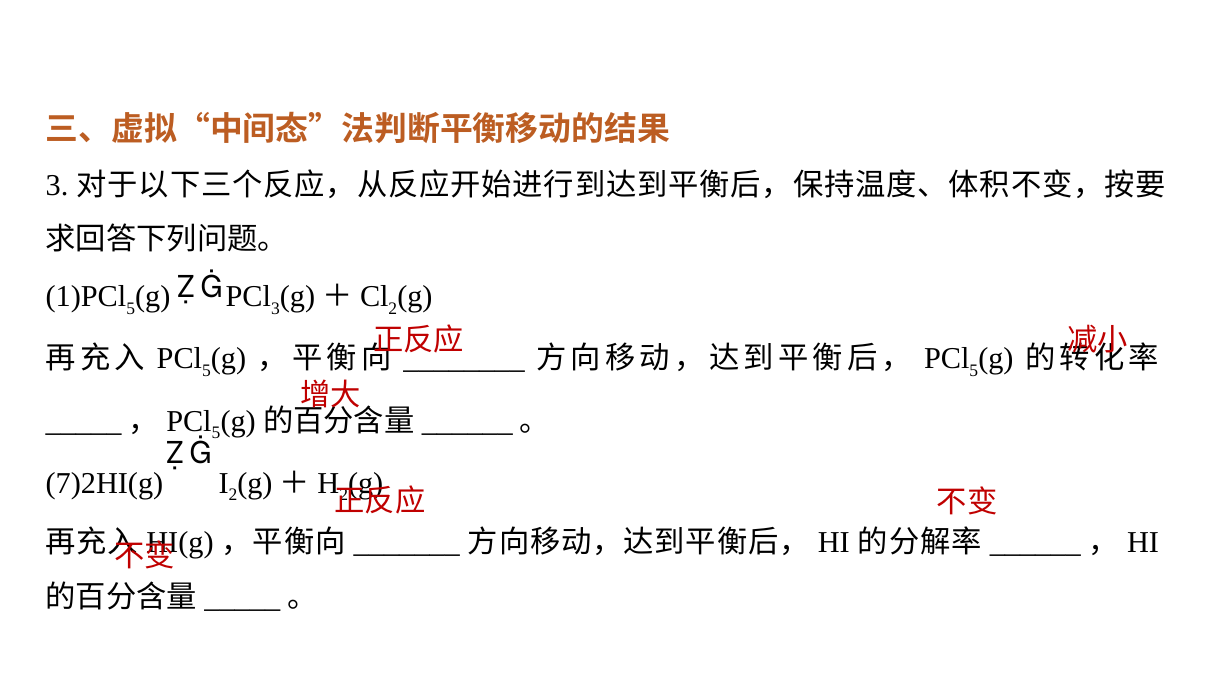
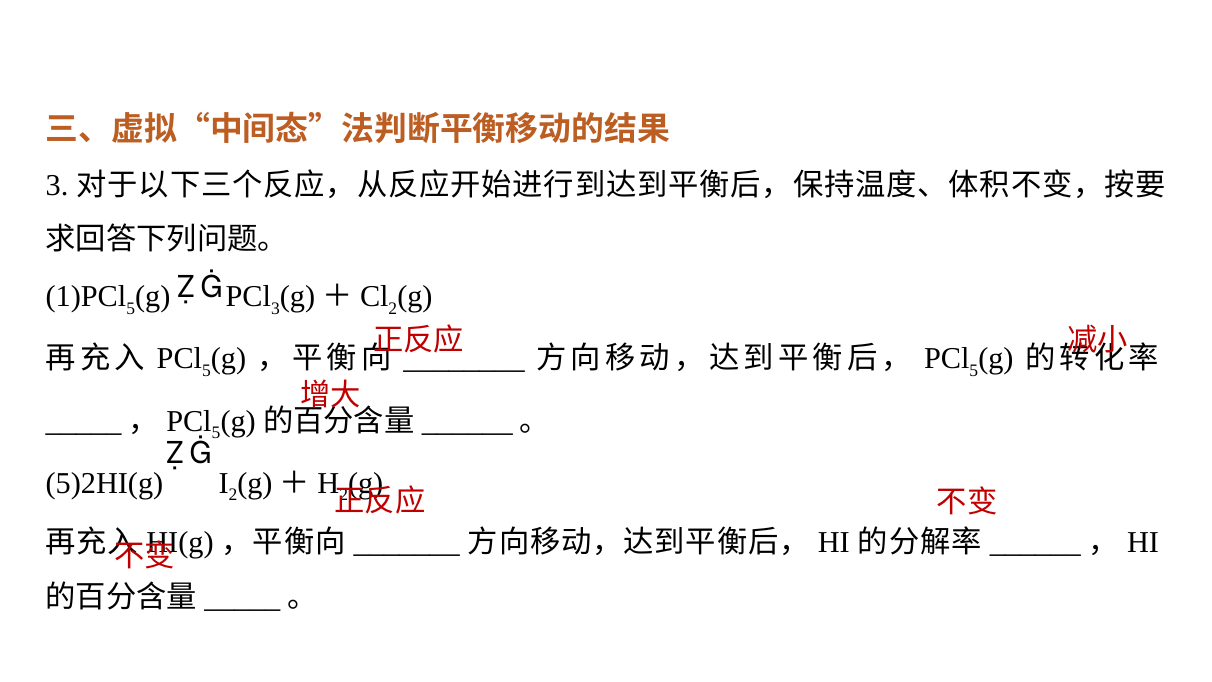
7)2HI(g: 7)2HI(g -> 5)2HI(g (104, 483)
